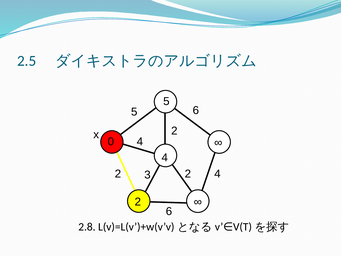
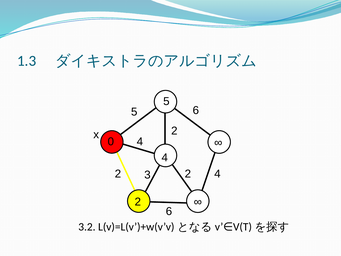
2.5: 2.5 -> 1.3 (27, 61)
2.8: 2.8 -> 3.2 (87, 227)
